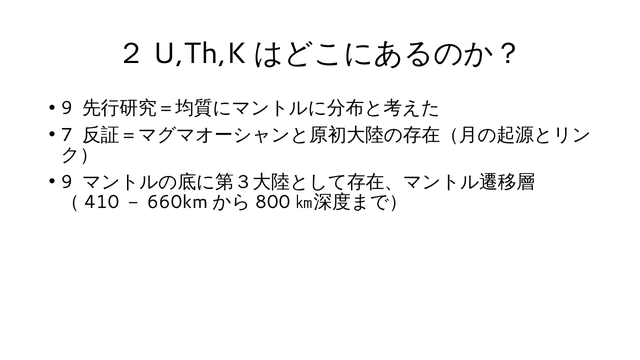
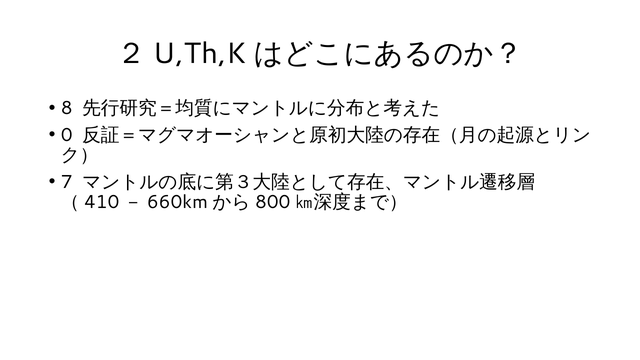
9: 9 -> 8 (67, 108)
7: 7 -> 0 (67, 135)
9: 9 -> 7 (67, 182)
